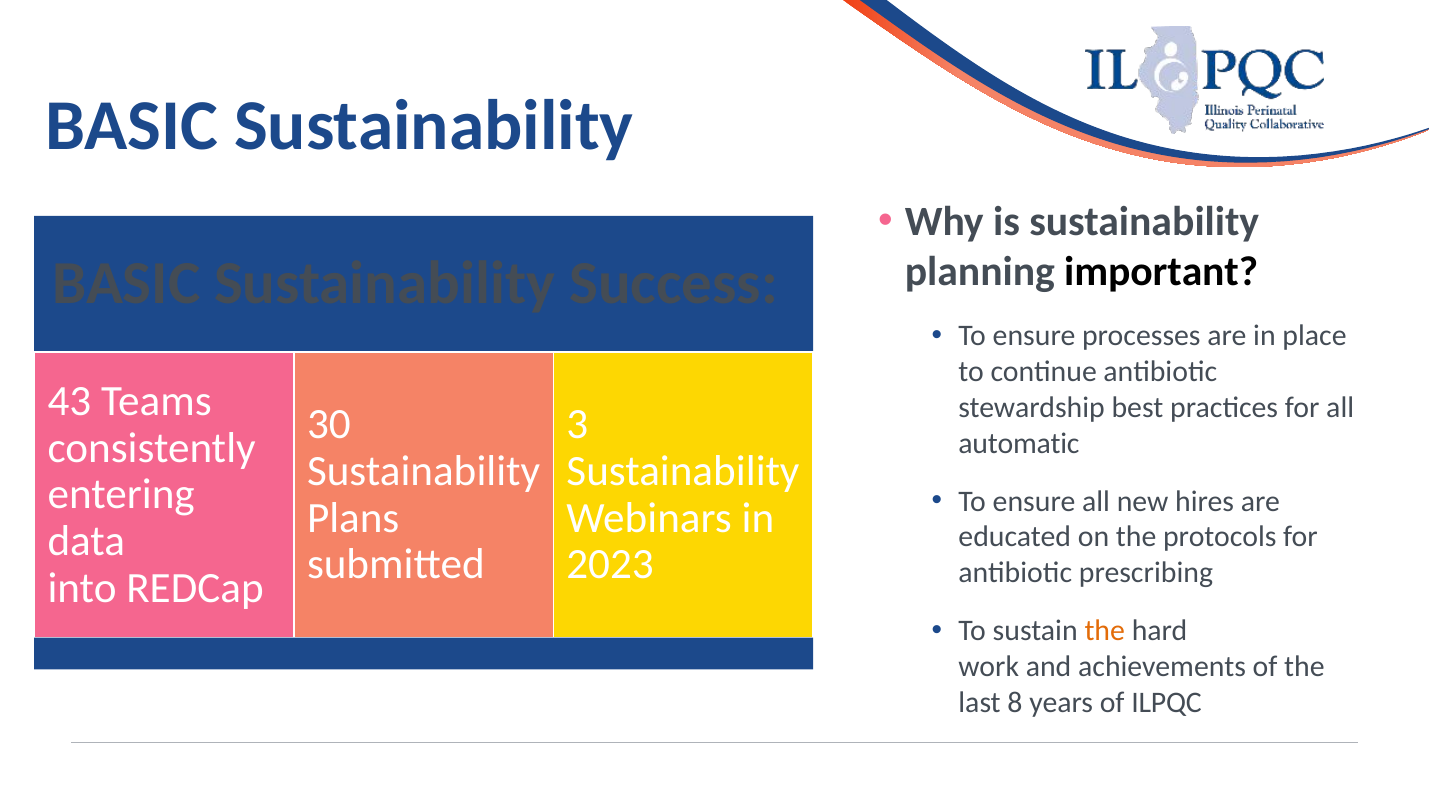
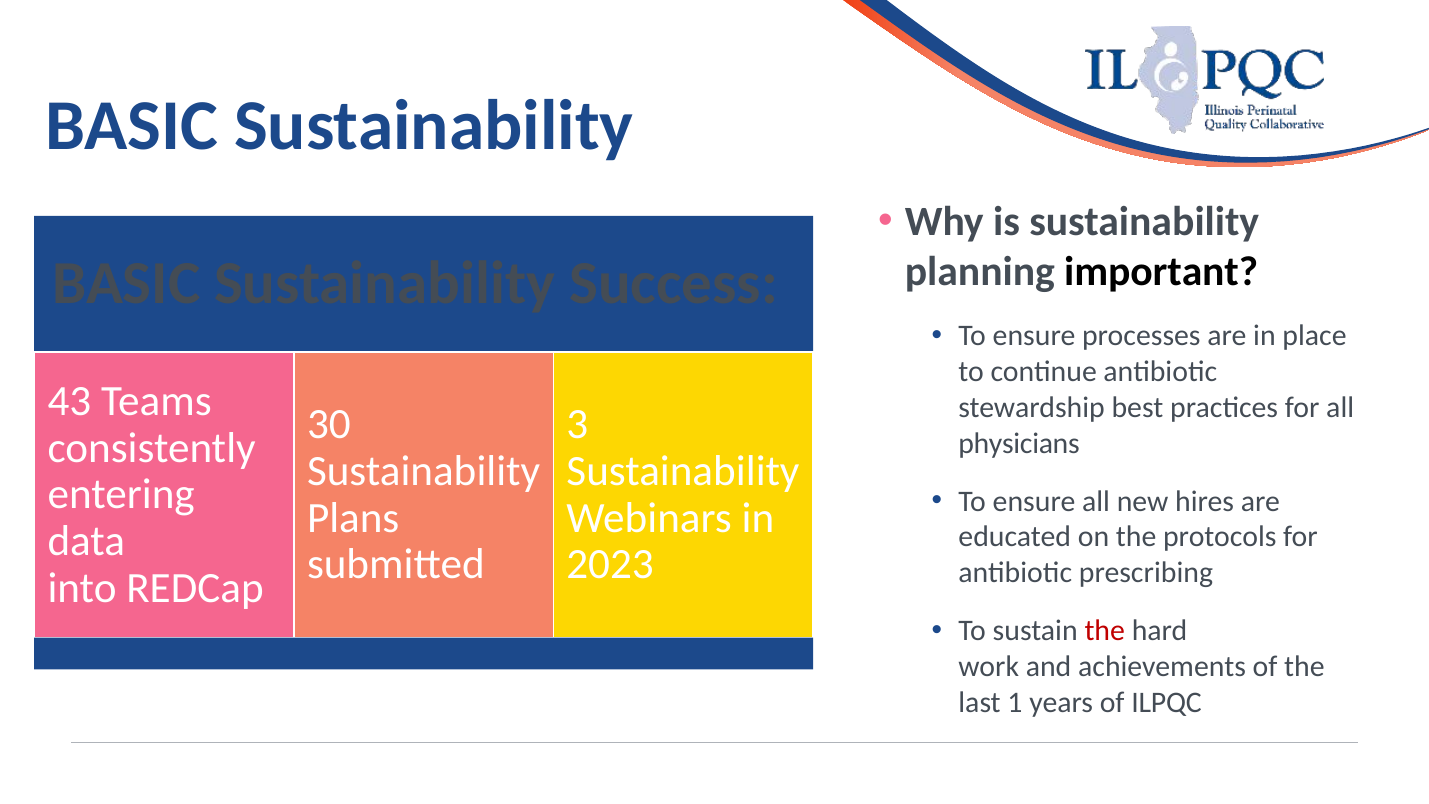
automatic: automatic -> physicians (1019, 443)
the colour: orange -> red (1105, 631)
8: 8 -> 1 (1015, 702)
